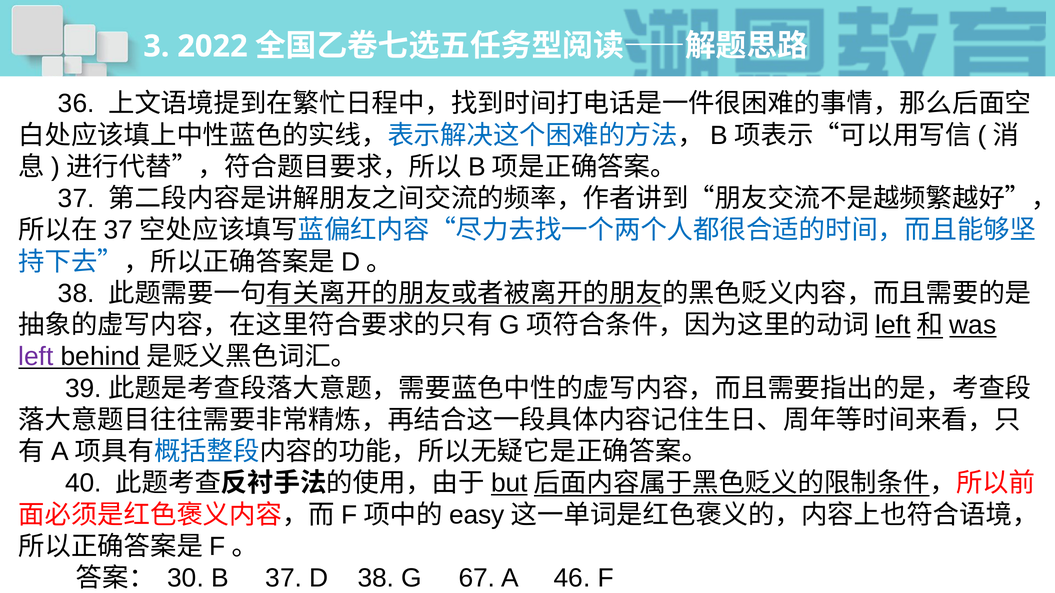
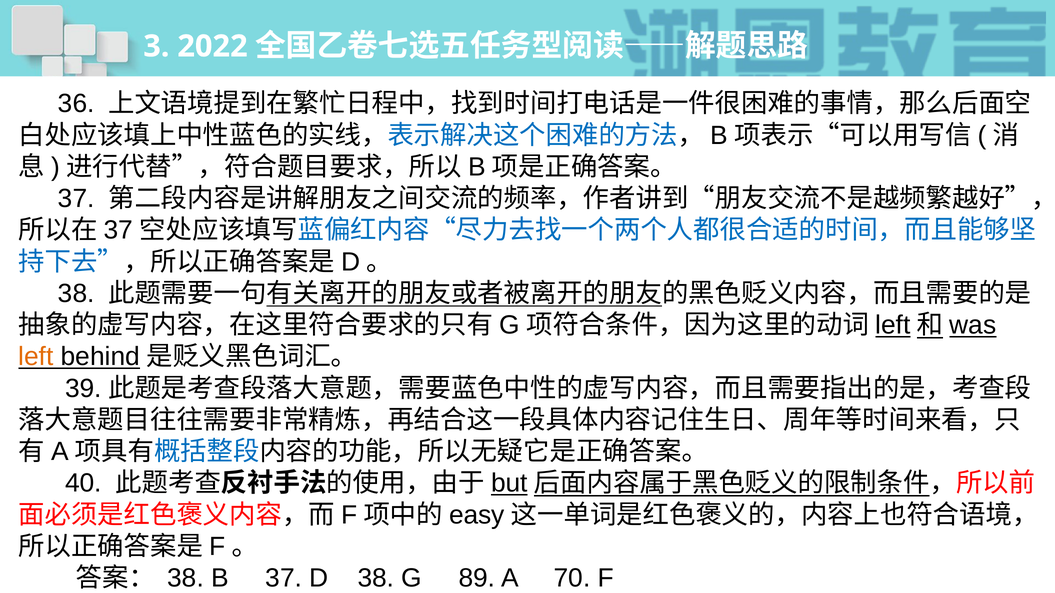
left colour: purple -> orange (36, 357)
30: 30 -> 38 (186, 578)
67: 67 -> 89 (477, 578)
46: 46 -> 70 (572, 578)
